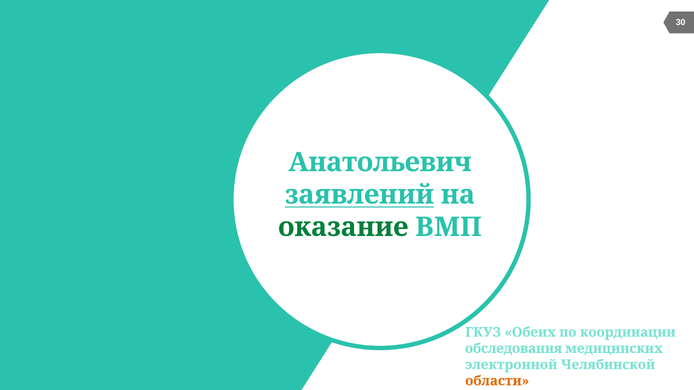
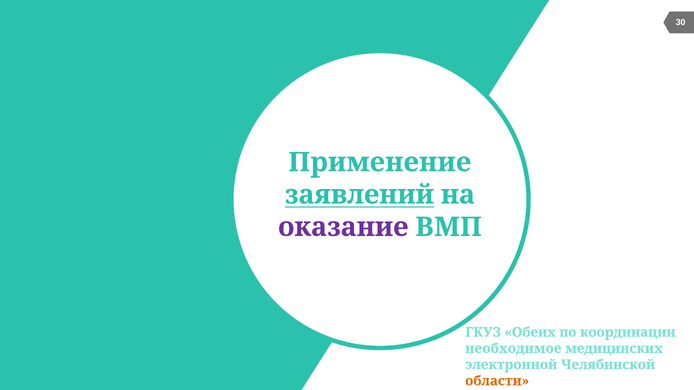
Анатольевич: Анатольевич -> Применение (380, 162)
оказание colour: green -> purple (343, 227)
обследования: обследования -> необходимое (513, 349)
